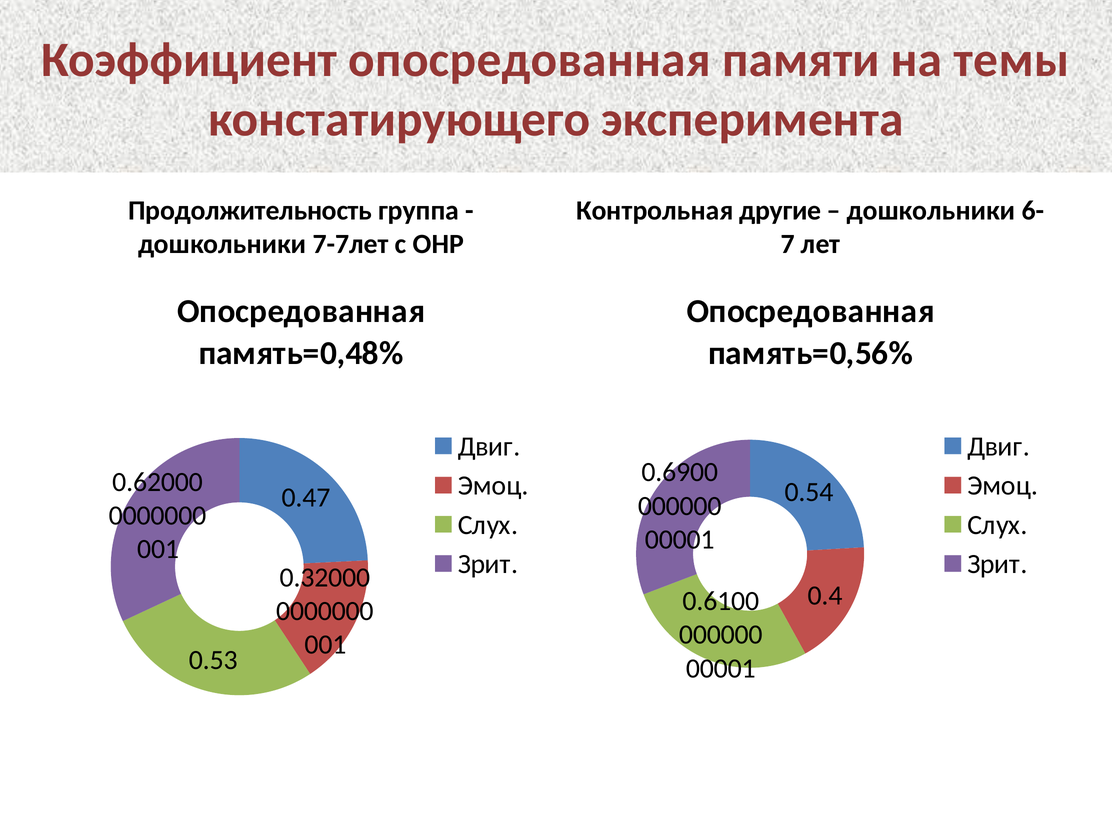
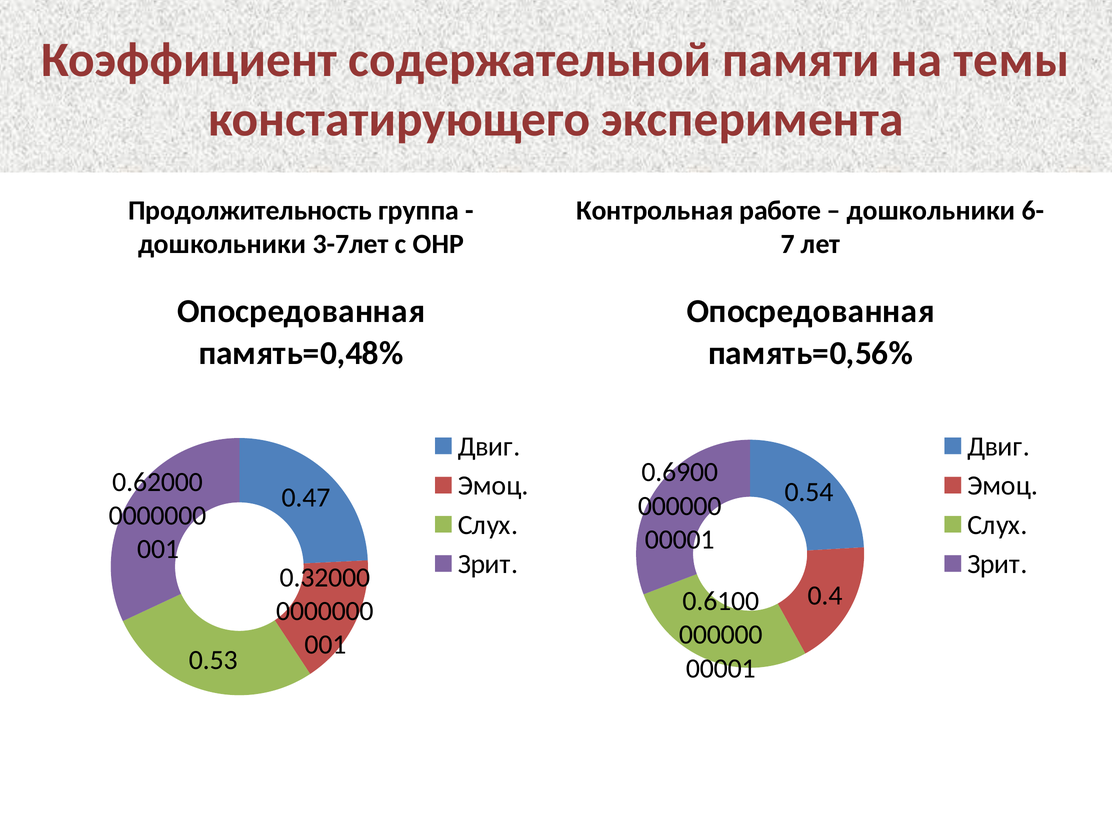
Коэффициент опосредованная: опосредованная -> содержательной (530, 60)
другие: другие -> работе (780, 211)
7-7лет: 7-7лет -> 3-7лет (351, 244)
